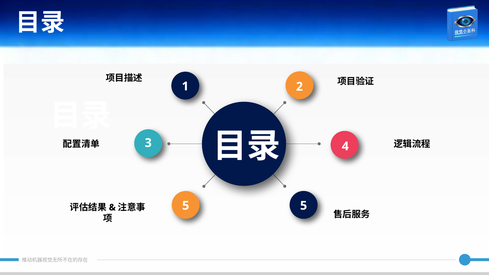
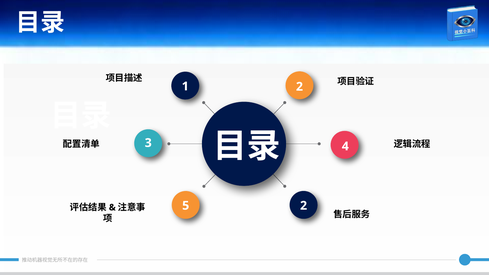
5 5: 5 -> 2 (304, 206)
